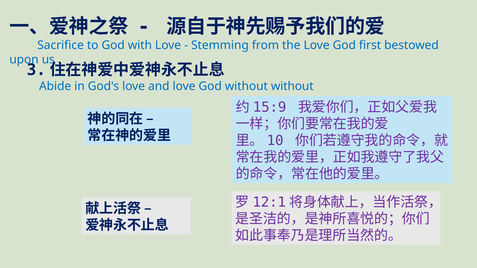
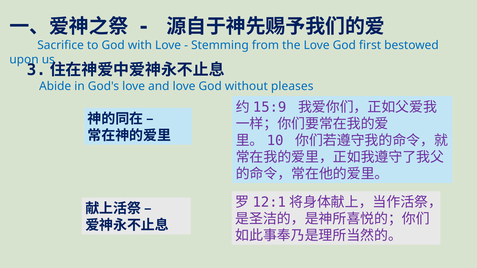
without without: without -> pleases (292, 86)
